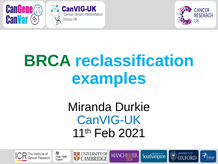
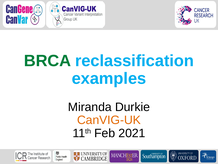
CanVIG-UK colour: blue -> orange (109, 120)
